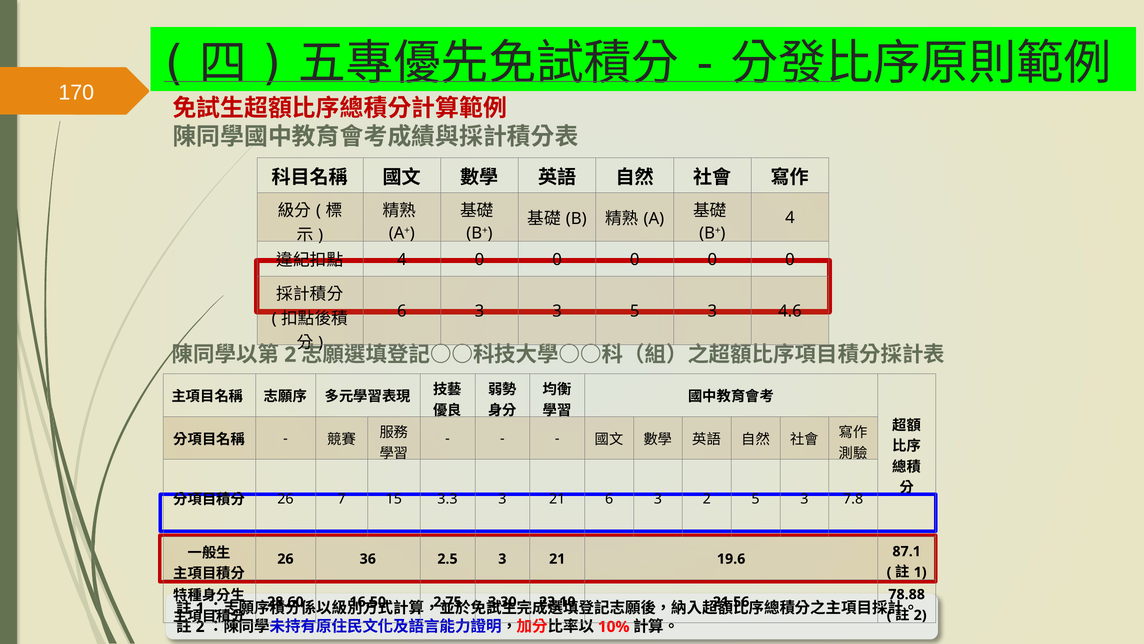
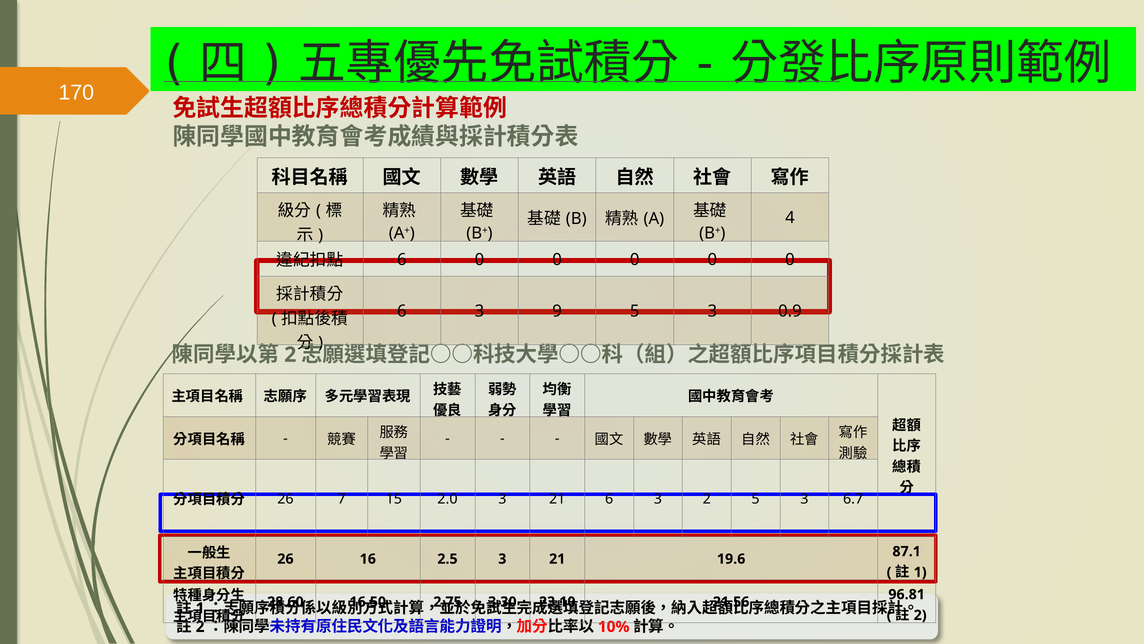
4: 4 -> 6 (402, 259)
3 3: 3 -> 9 (557, 311)
4.6: 4.6 -> 0.9 (790, 311)
3.3: 3.3 -> 2.0 (447, 498)
7.8: 7.8 -> 6.7 (853, 498)
36: 36 -> 16 (368, 559)
78.88: 78.88 -> 96.81 (907, 594)
